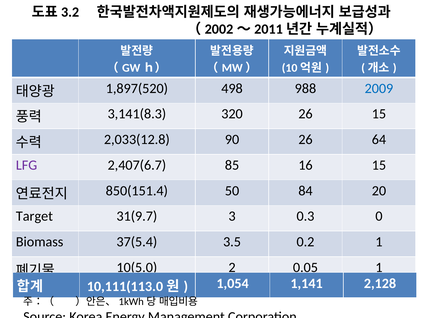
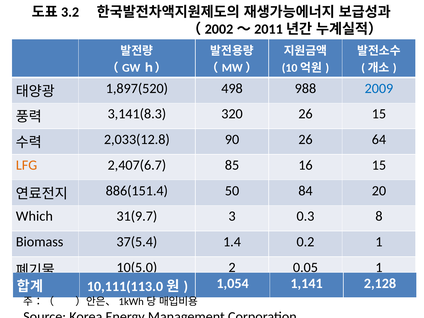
LFG colour: purple -> orange (27, 165)
850(151.4: 850(151.4 -> 886(151.4 (137, 191)
Target: Target -> Which (34, 216)
0: 0 -> 8 (379, 216)
3.5: 3.5 -> 1.4 (232, 242)
